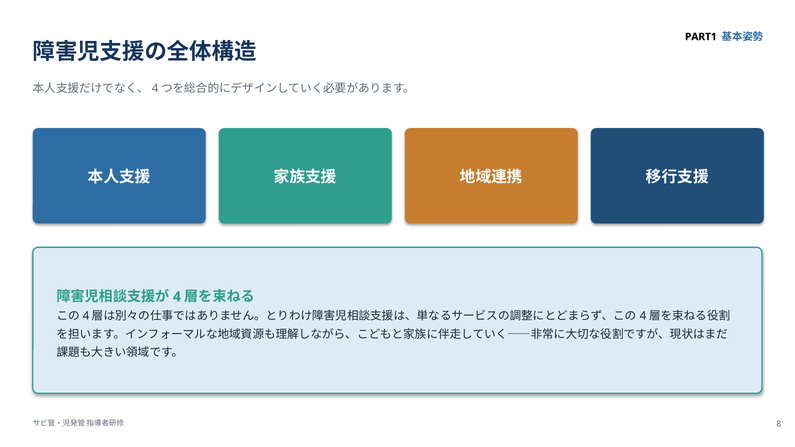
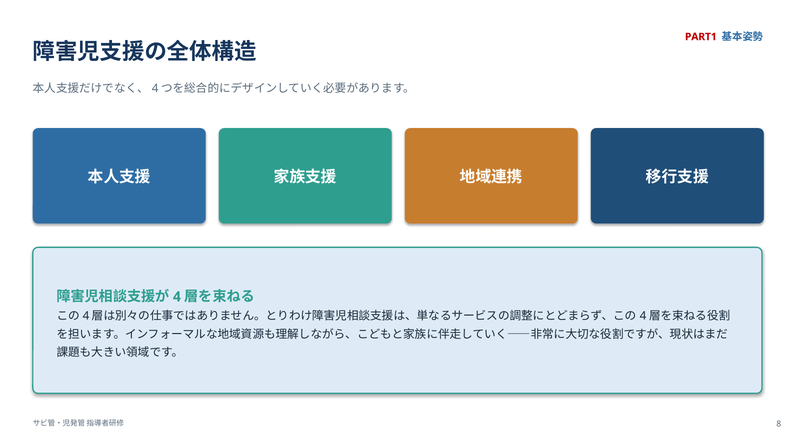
PART1 colour: black -> red (701, 37)
